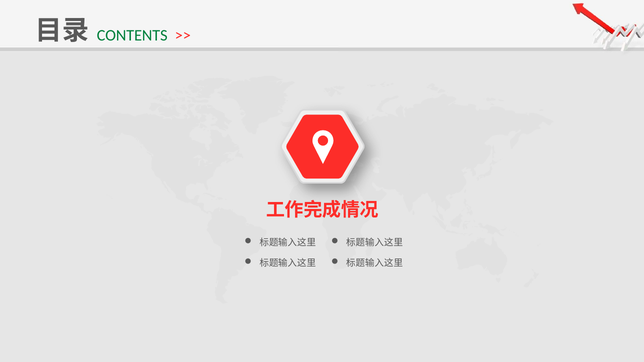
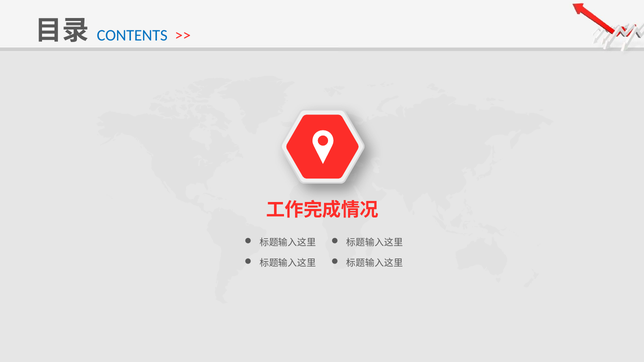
CONTENTS colour: green -> blue (132, 35)
